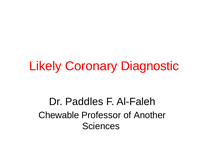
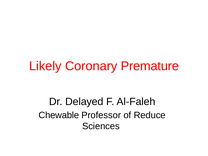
Diagnostic: Diagnostic -> Premature (150, 66)
Paddles: Paddles -> Delayed (84, 102)
Another: Another -> Reduce (150, 115)
